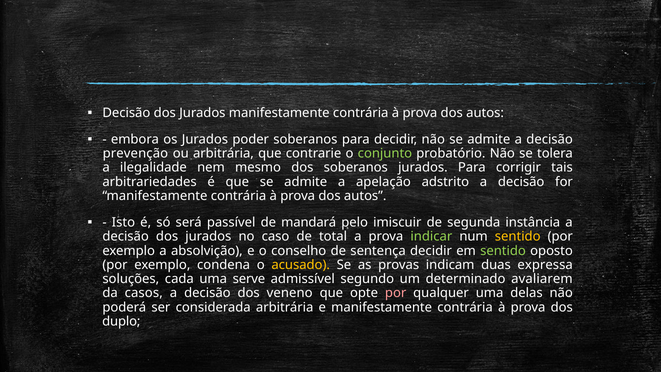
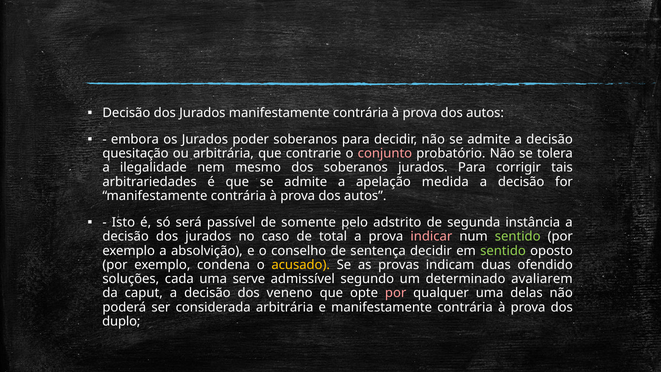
prevenção: prevenção -> quesitação (135, 153)
conjunto colour: light green -> pink (385, 153)
adstrito: adstrito -> medida (445, 182)
mandará: mandará -> somente (309, 222)
imiscuir: imiscuir -> adstrito (397, 222)
indicar colour: light green -> pink (431, 237)
sentido colour: yellow -> light green (518, 237)
expressa: expressa -> ofendido (545, 265)
casos: casos -> caput (144, 293)
